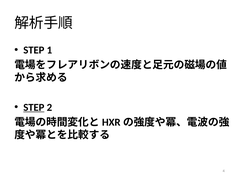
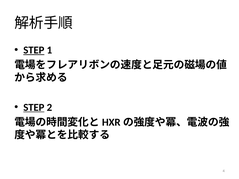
STEP underline: none -> present (34, 50)
